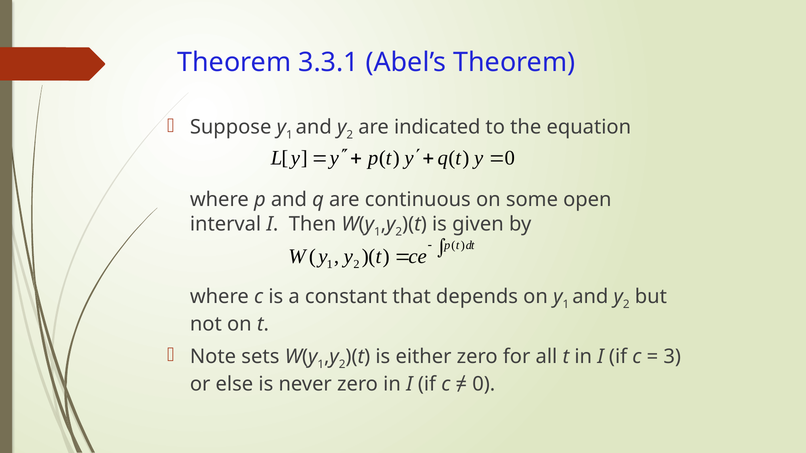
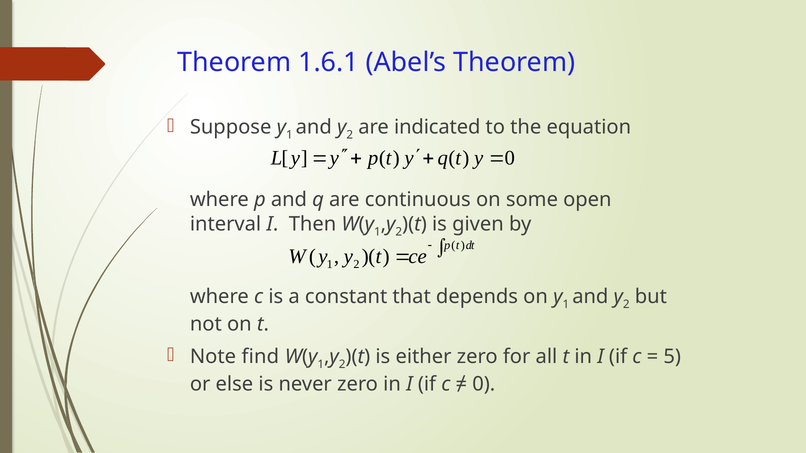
3.3.1: 3.3.1 -> 1.6.1 (329, 62)
sets: sets -> find (260, 357)
3: 3 -> 5 (672, 357)
